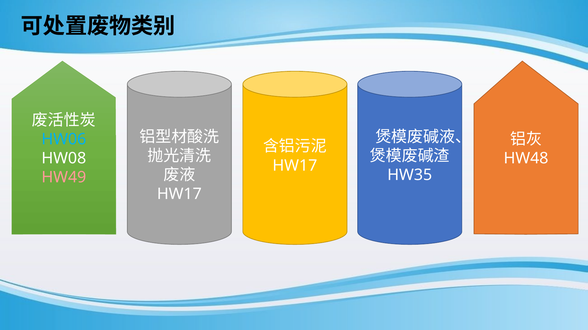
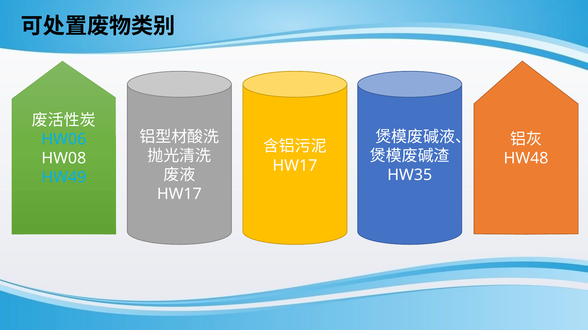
HW49 colour: pink -> light blue (64, 178)
